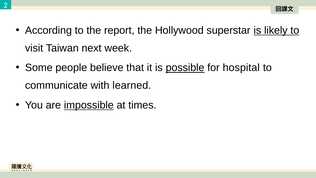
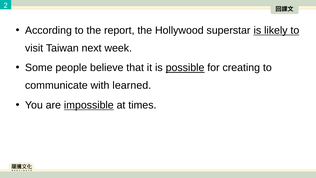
hospital: hospital -> creating (241, 68)
